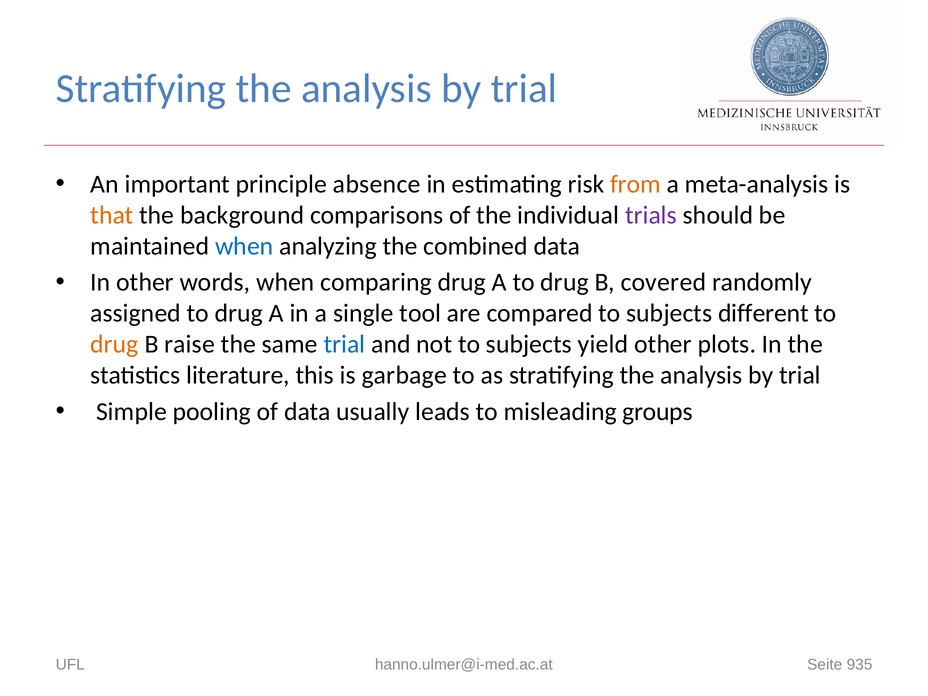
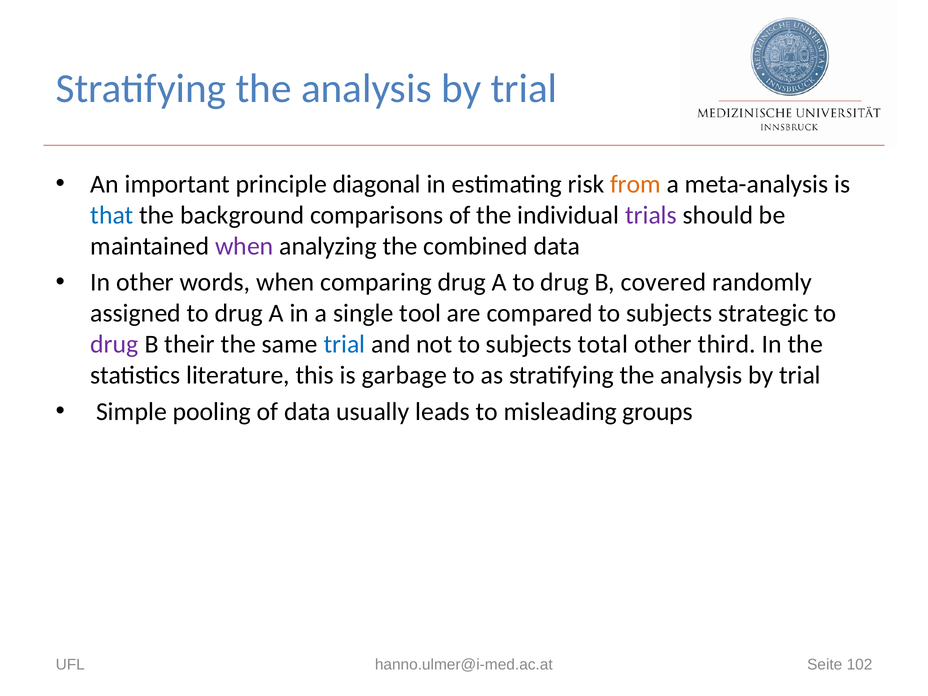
absence: absence -> diagonal (377, 184)
that colour: orange -> blue (112, 215)
when colour: blue -> purple (244, 246)
different: different -> strategic (763, 313)
drug colour: orange -> purple (115, 344)
raise: raise -> their (190, 344)
yield: yield -> total (603, 344)
plots: plots -> third (727, 344)
935: 935 -> 102 (860, 665)
